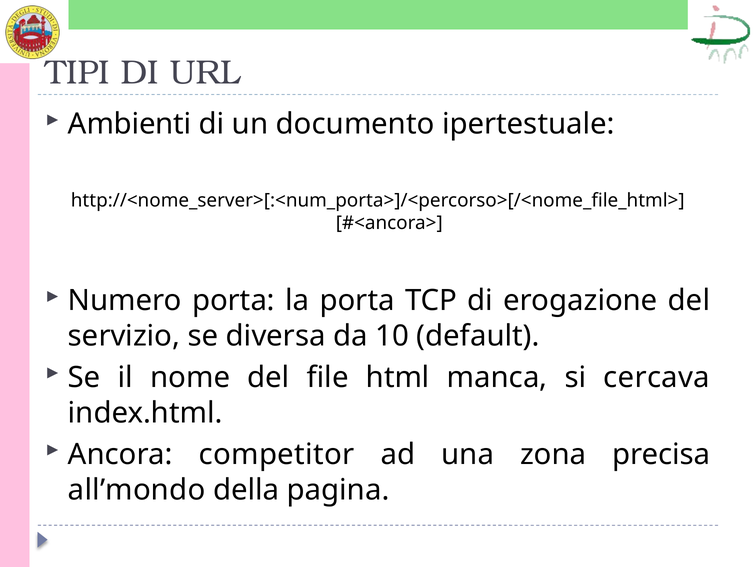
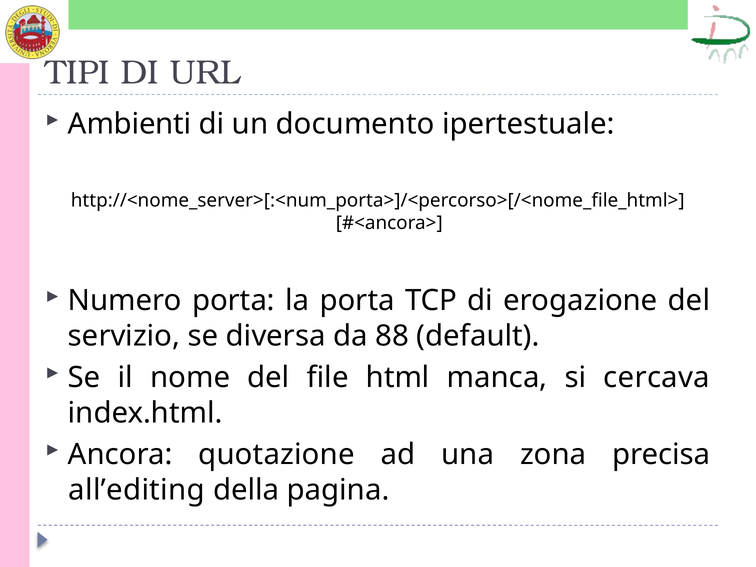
10: 10 -> 88 (392, 336)
competitor: competitor -> quotazione (277, 455)
all’mondo: all’mondo -> all’editing (137, 490)
